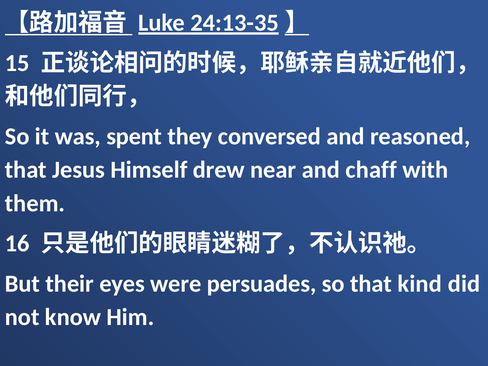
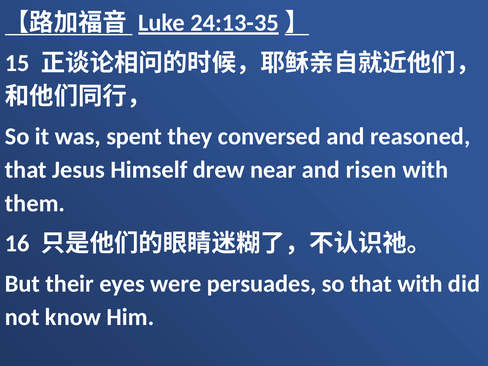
chaff: chaff -> risen (371, 170)
that kind: kind -> with (420, 284)
